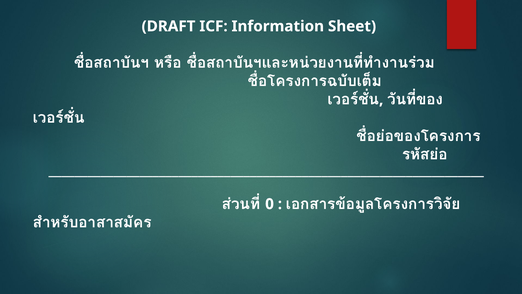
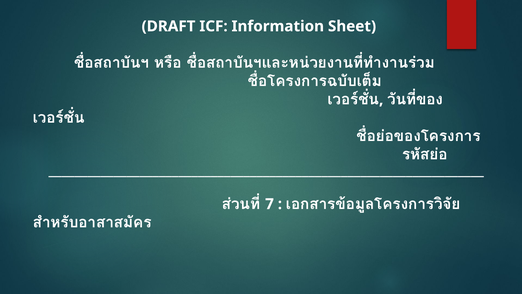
0: 0 -> 7 (270, 204)
